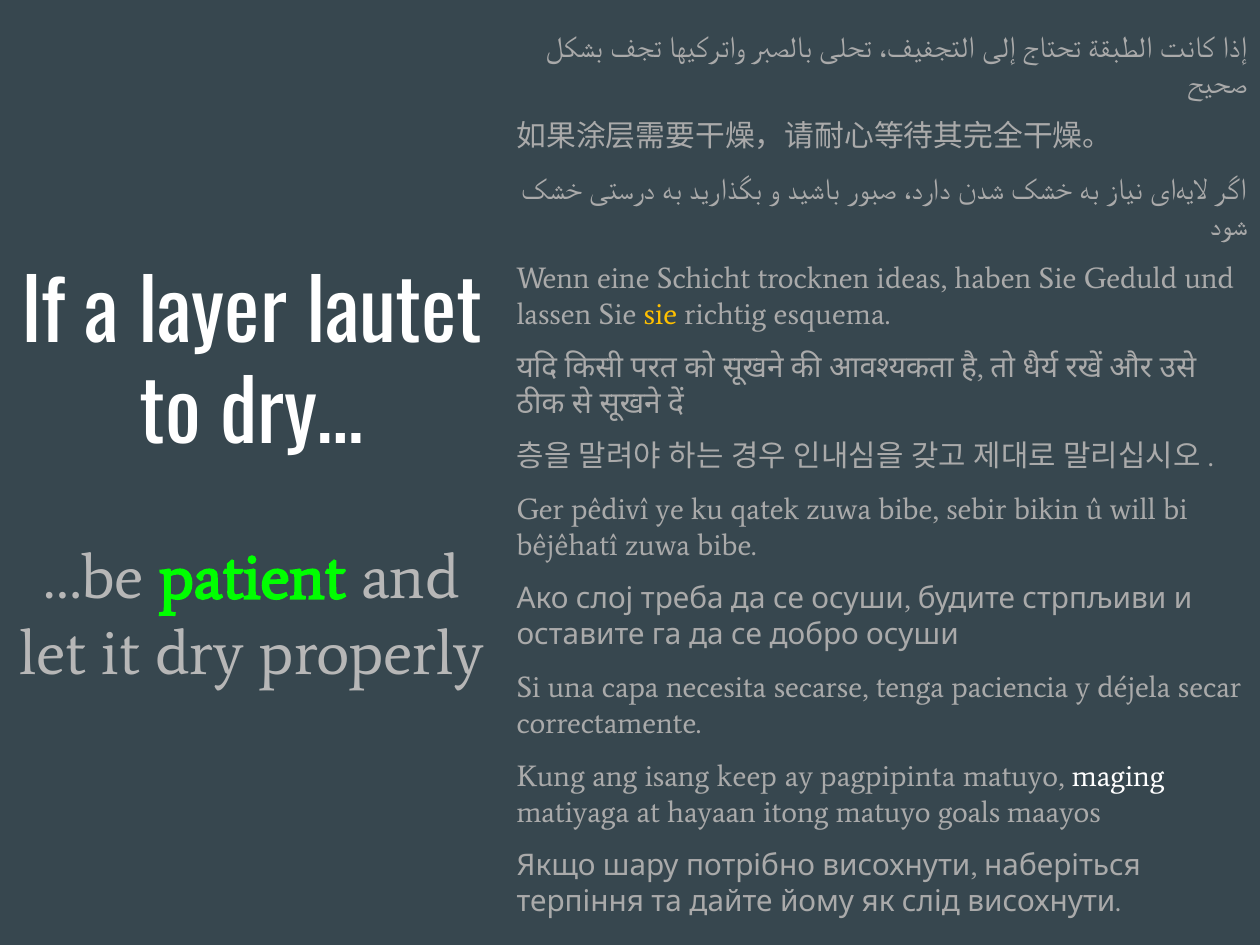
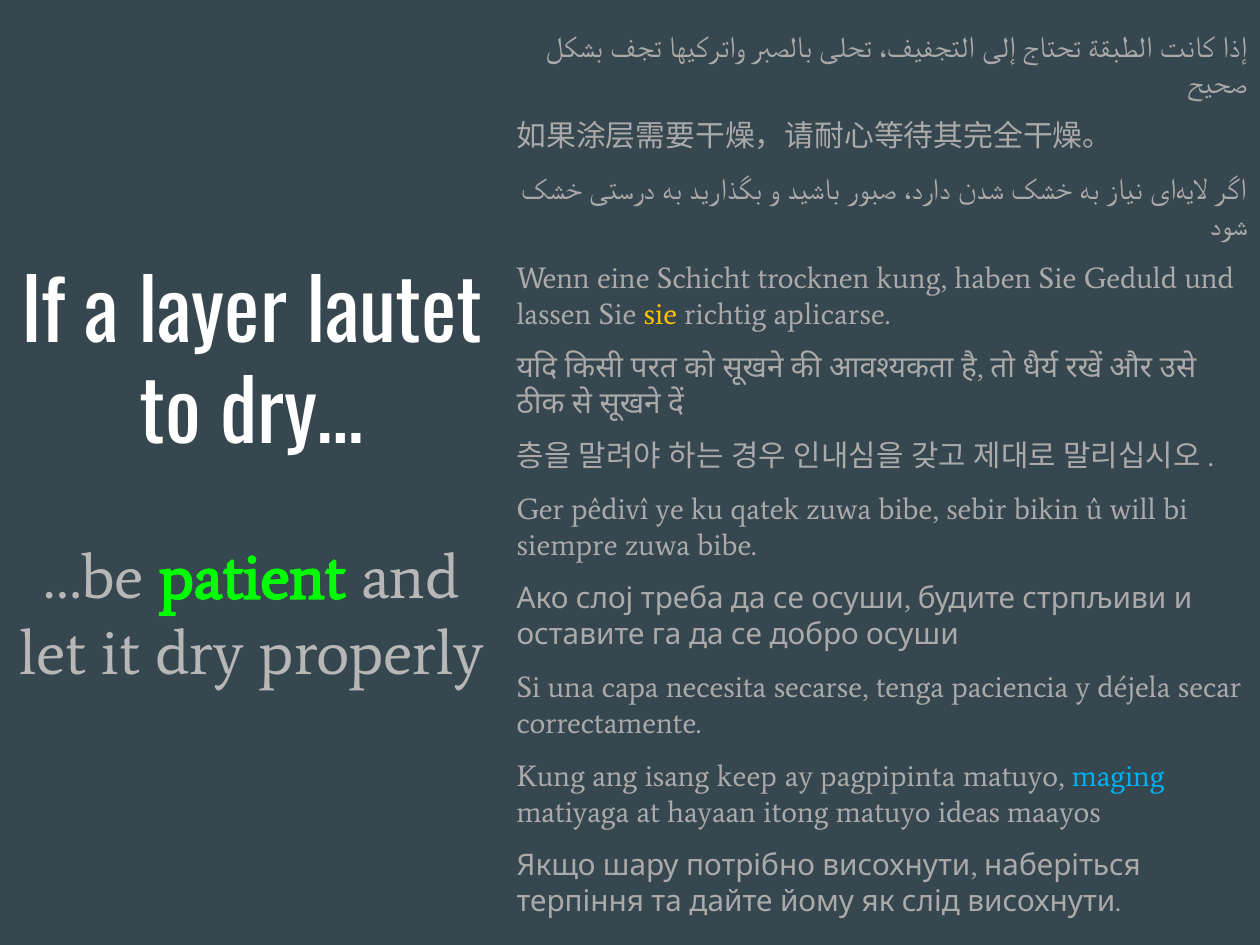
trocknen ideas: ideas -> kung (912, 279)
esquema: esquema -> aplicarse (832, 315)
bêjêhatî: bêjêhatî -> siempre (567, 546)
maging colour: white -> light blue (1118, 777)
goals: goals -> ideas (969, 812)
